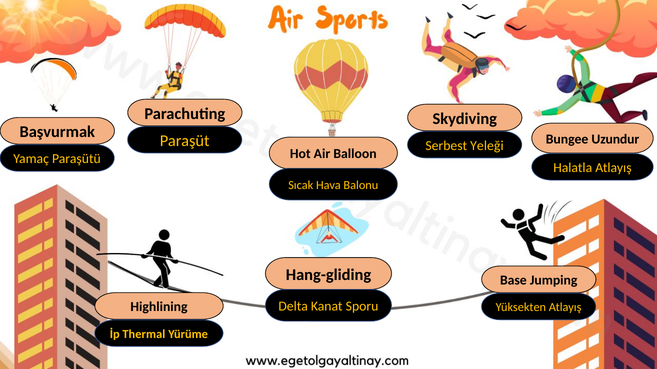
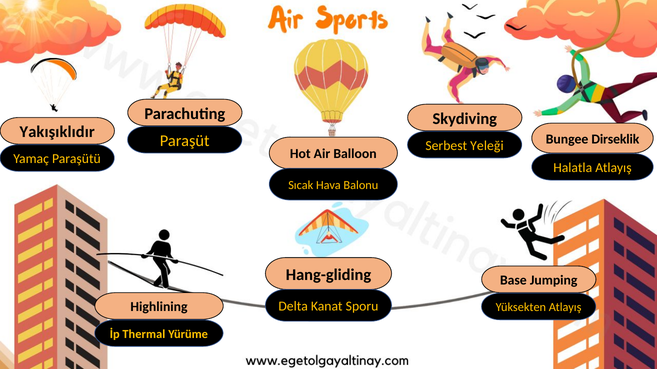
Başvurmak: Başvurmak -> Yakışıklıdır (57, 132)
Uzundur: Uzundur -> Dirseklik (615, 139)
